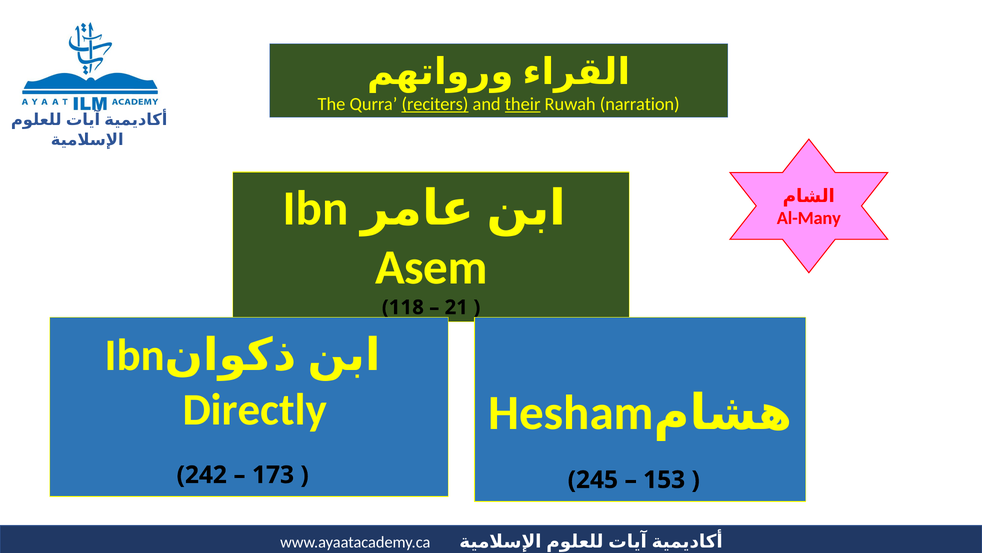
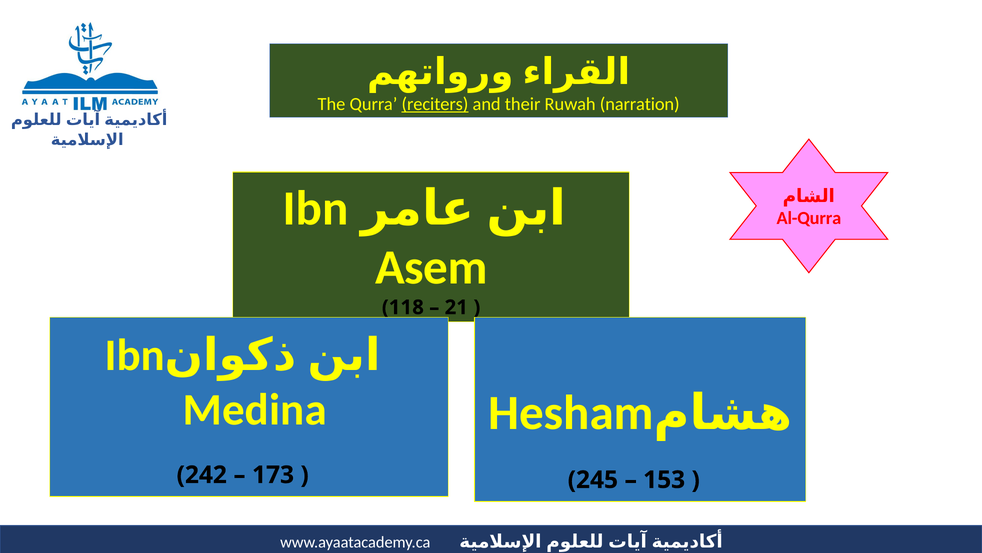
their underline: present -> none (523, 104)
Al-Many: Al-Many -> Al-Qurra (809, 218)
Directly: Directly -> Medina (255, 410)
